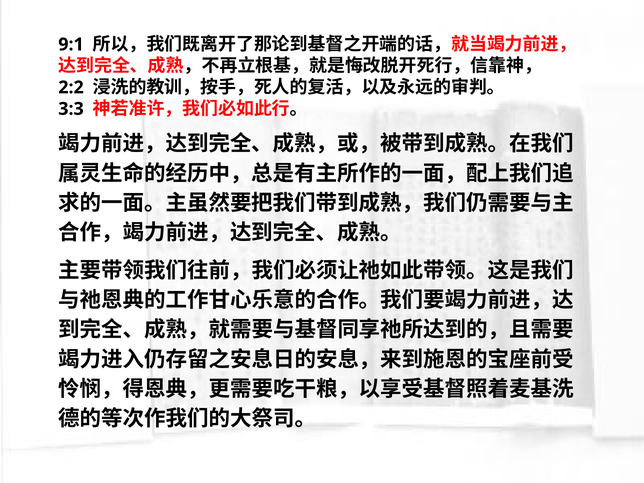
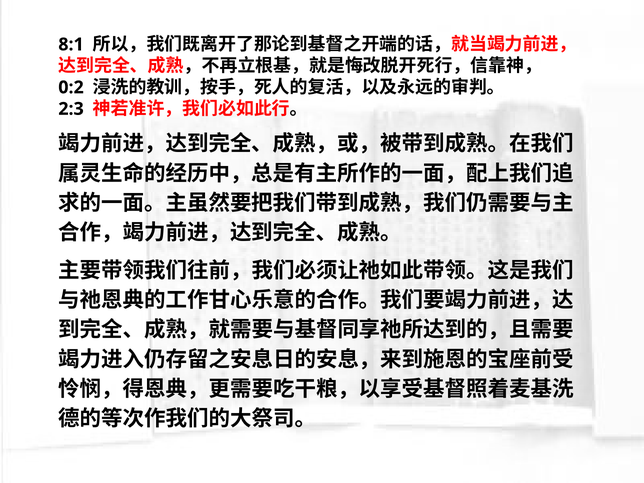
9:1: 9:1 -> 8:1 (71, 44)
2:2: 2:2 -> 0:2 (71, 87)
3:3: 3:3 -> 2:3 (71, 109)
